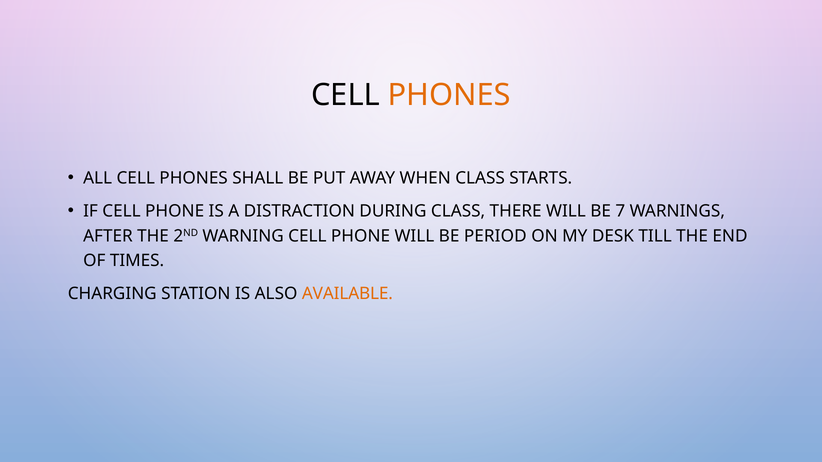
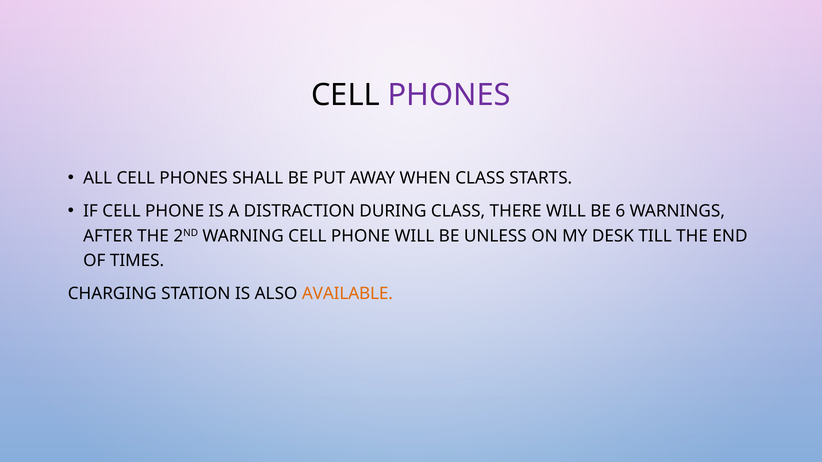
PHONES colour: orange -> purple (449, 95)
7: 7 -> 6 (620, 211)
PERIOD: PERIOD -> UNLESS (495, 236)
